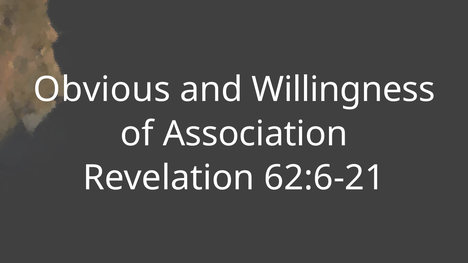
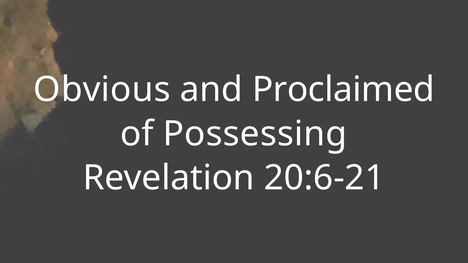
Willingness: Willingness -> Proclaimed (343, 90)
Association: Association -> Possessing (255, 134)
62:6-21: 62:6-21 -> 20:6-21 (324, 178)
